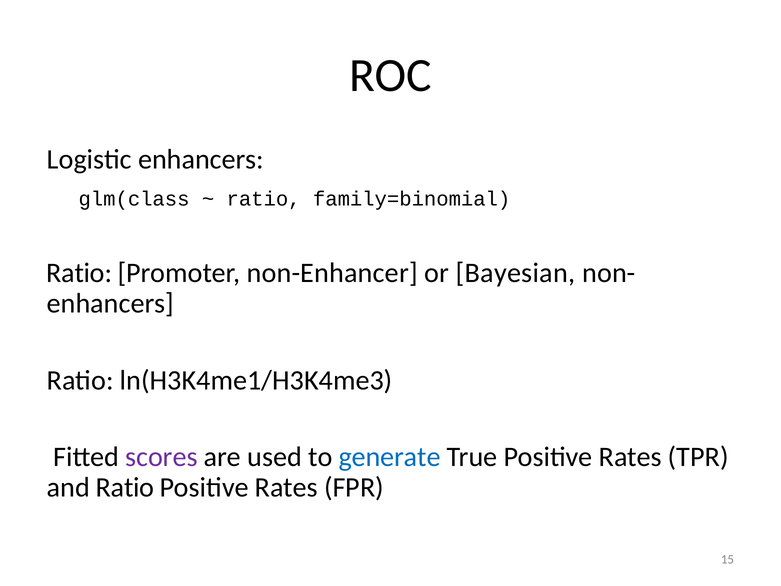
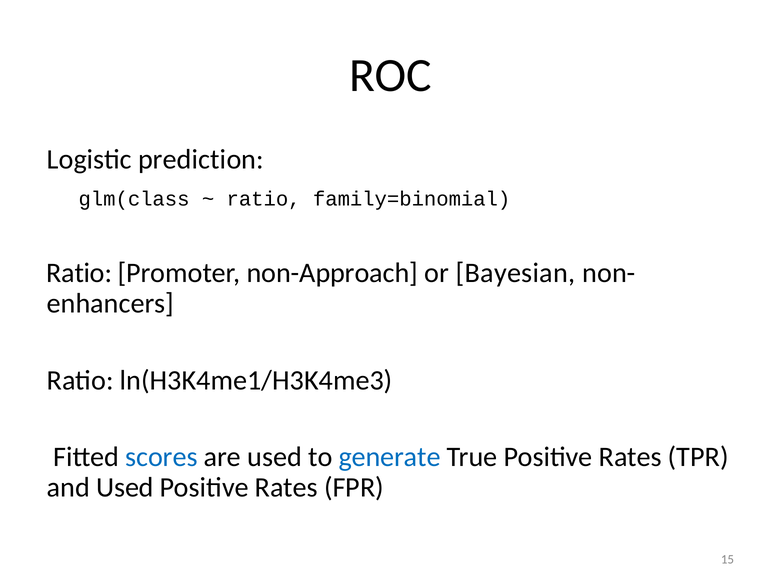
Logistic enhancers: enhancers -> prediction (201, 159)
non-Enhancer: non-Enhancer -> non-Approach (332, 273)
scores colour: purple -> blue (161, 457)
and Ratio: Ratio -> Used (125, 487)
